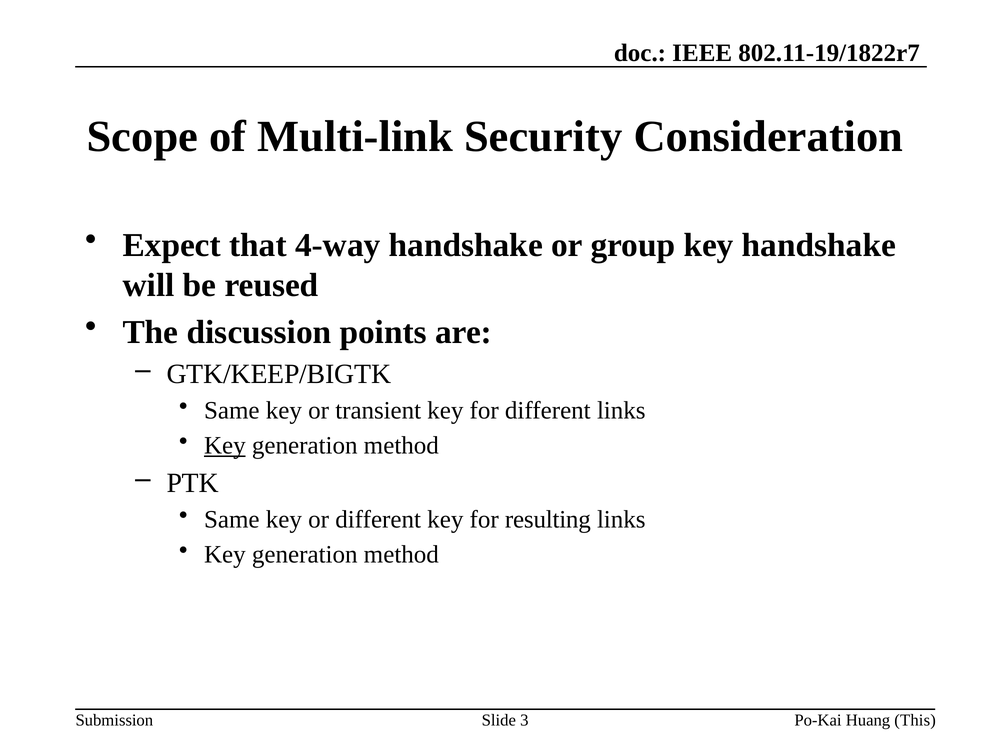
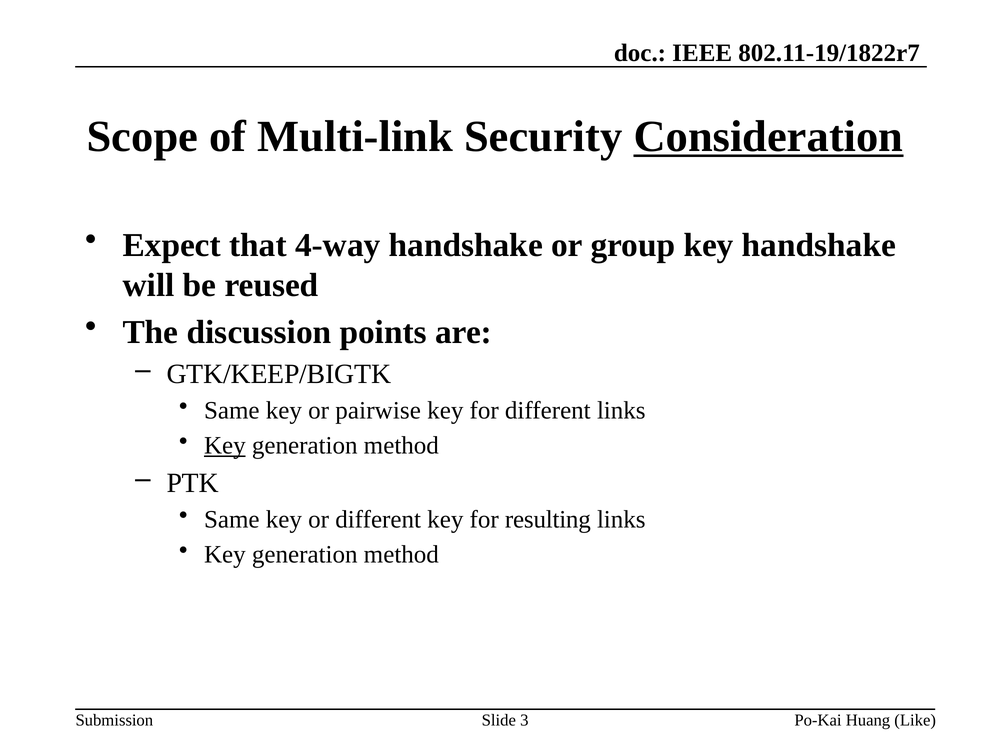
Consideration underline: none -> present (768, 137)
transient: transient -> pairwise (378, 411)
This: This -> Like (915, 721)
